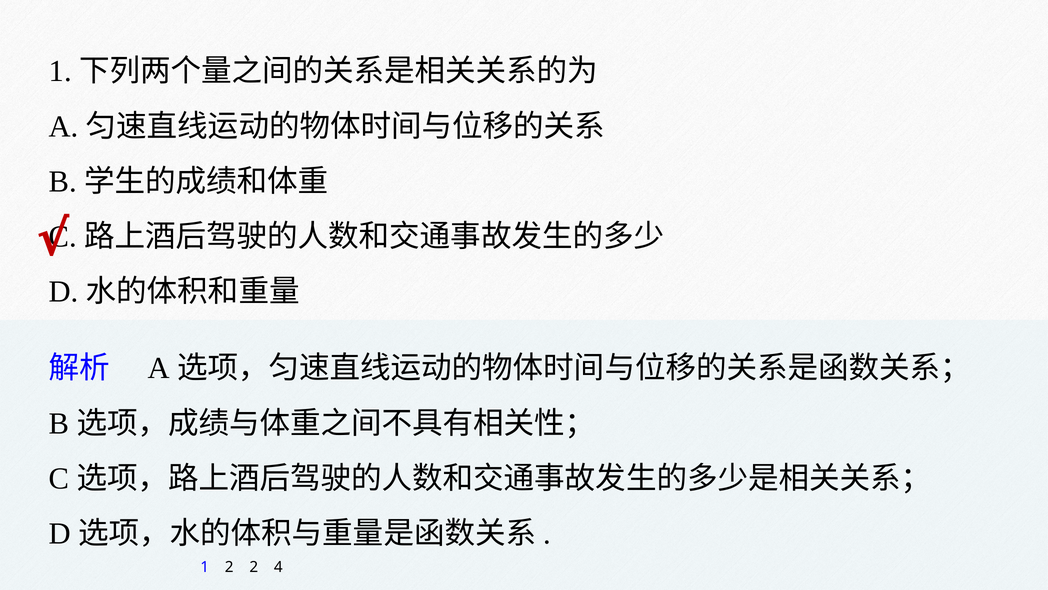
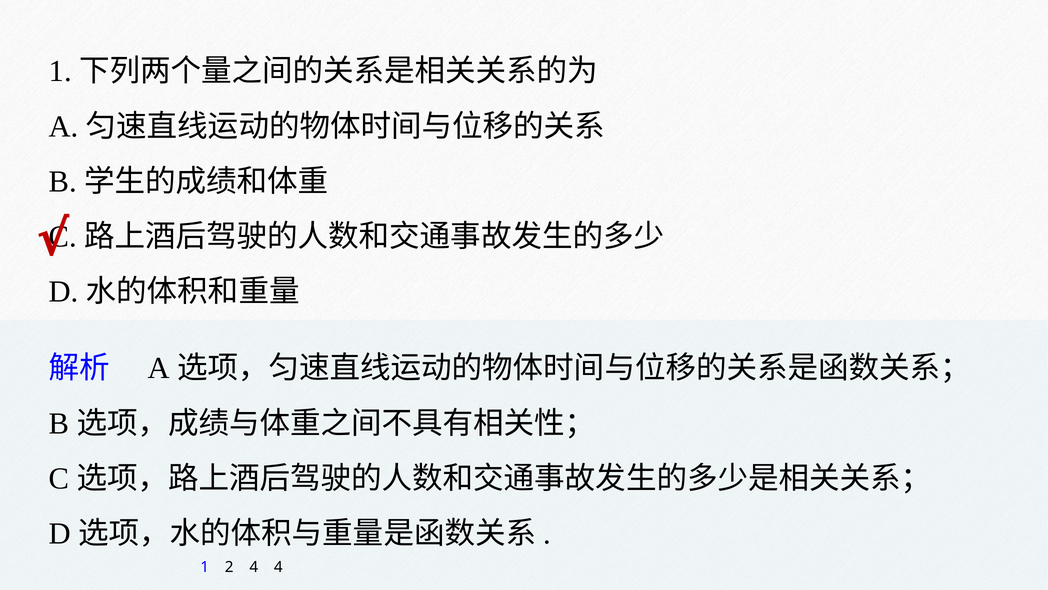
2 2: 2 -> 4 (254, 567)
